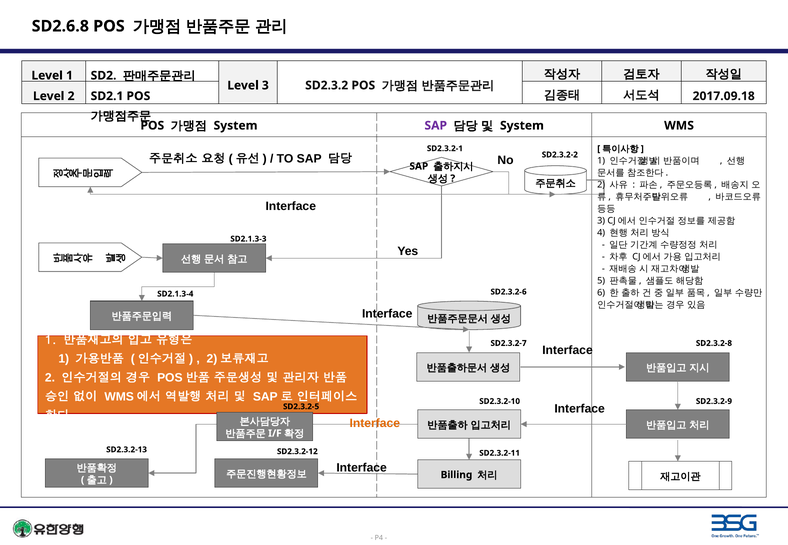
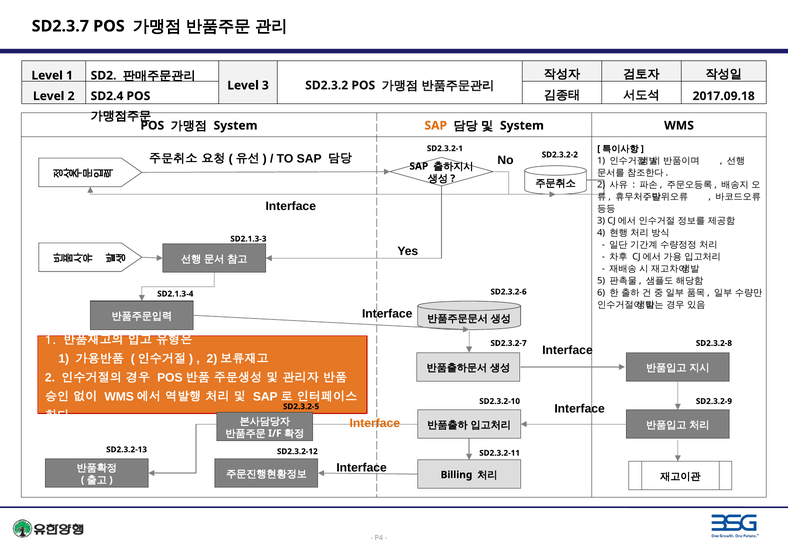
SD2.6.8: SD2.6.8 -> SD2.3.7 (60, 26)
SD2.1: SD2.1 -> SD2.4 (107, 96)
SAP colour: purple -> orange (436, 126)
